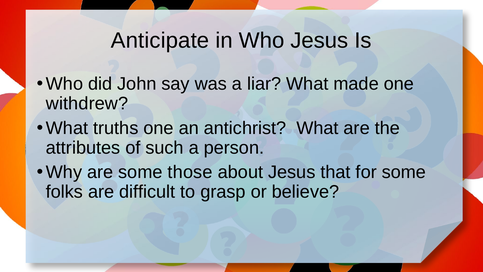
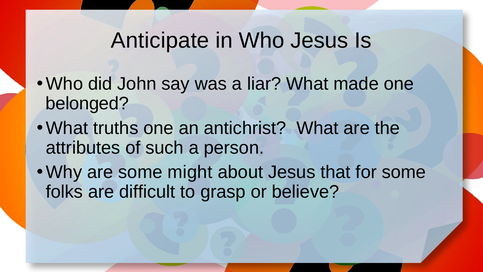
withdrew: withdrew -> belonged (87, 103)
those: those -> might (190, 172)
